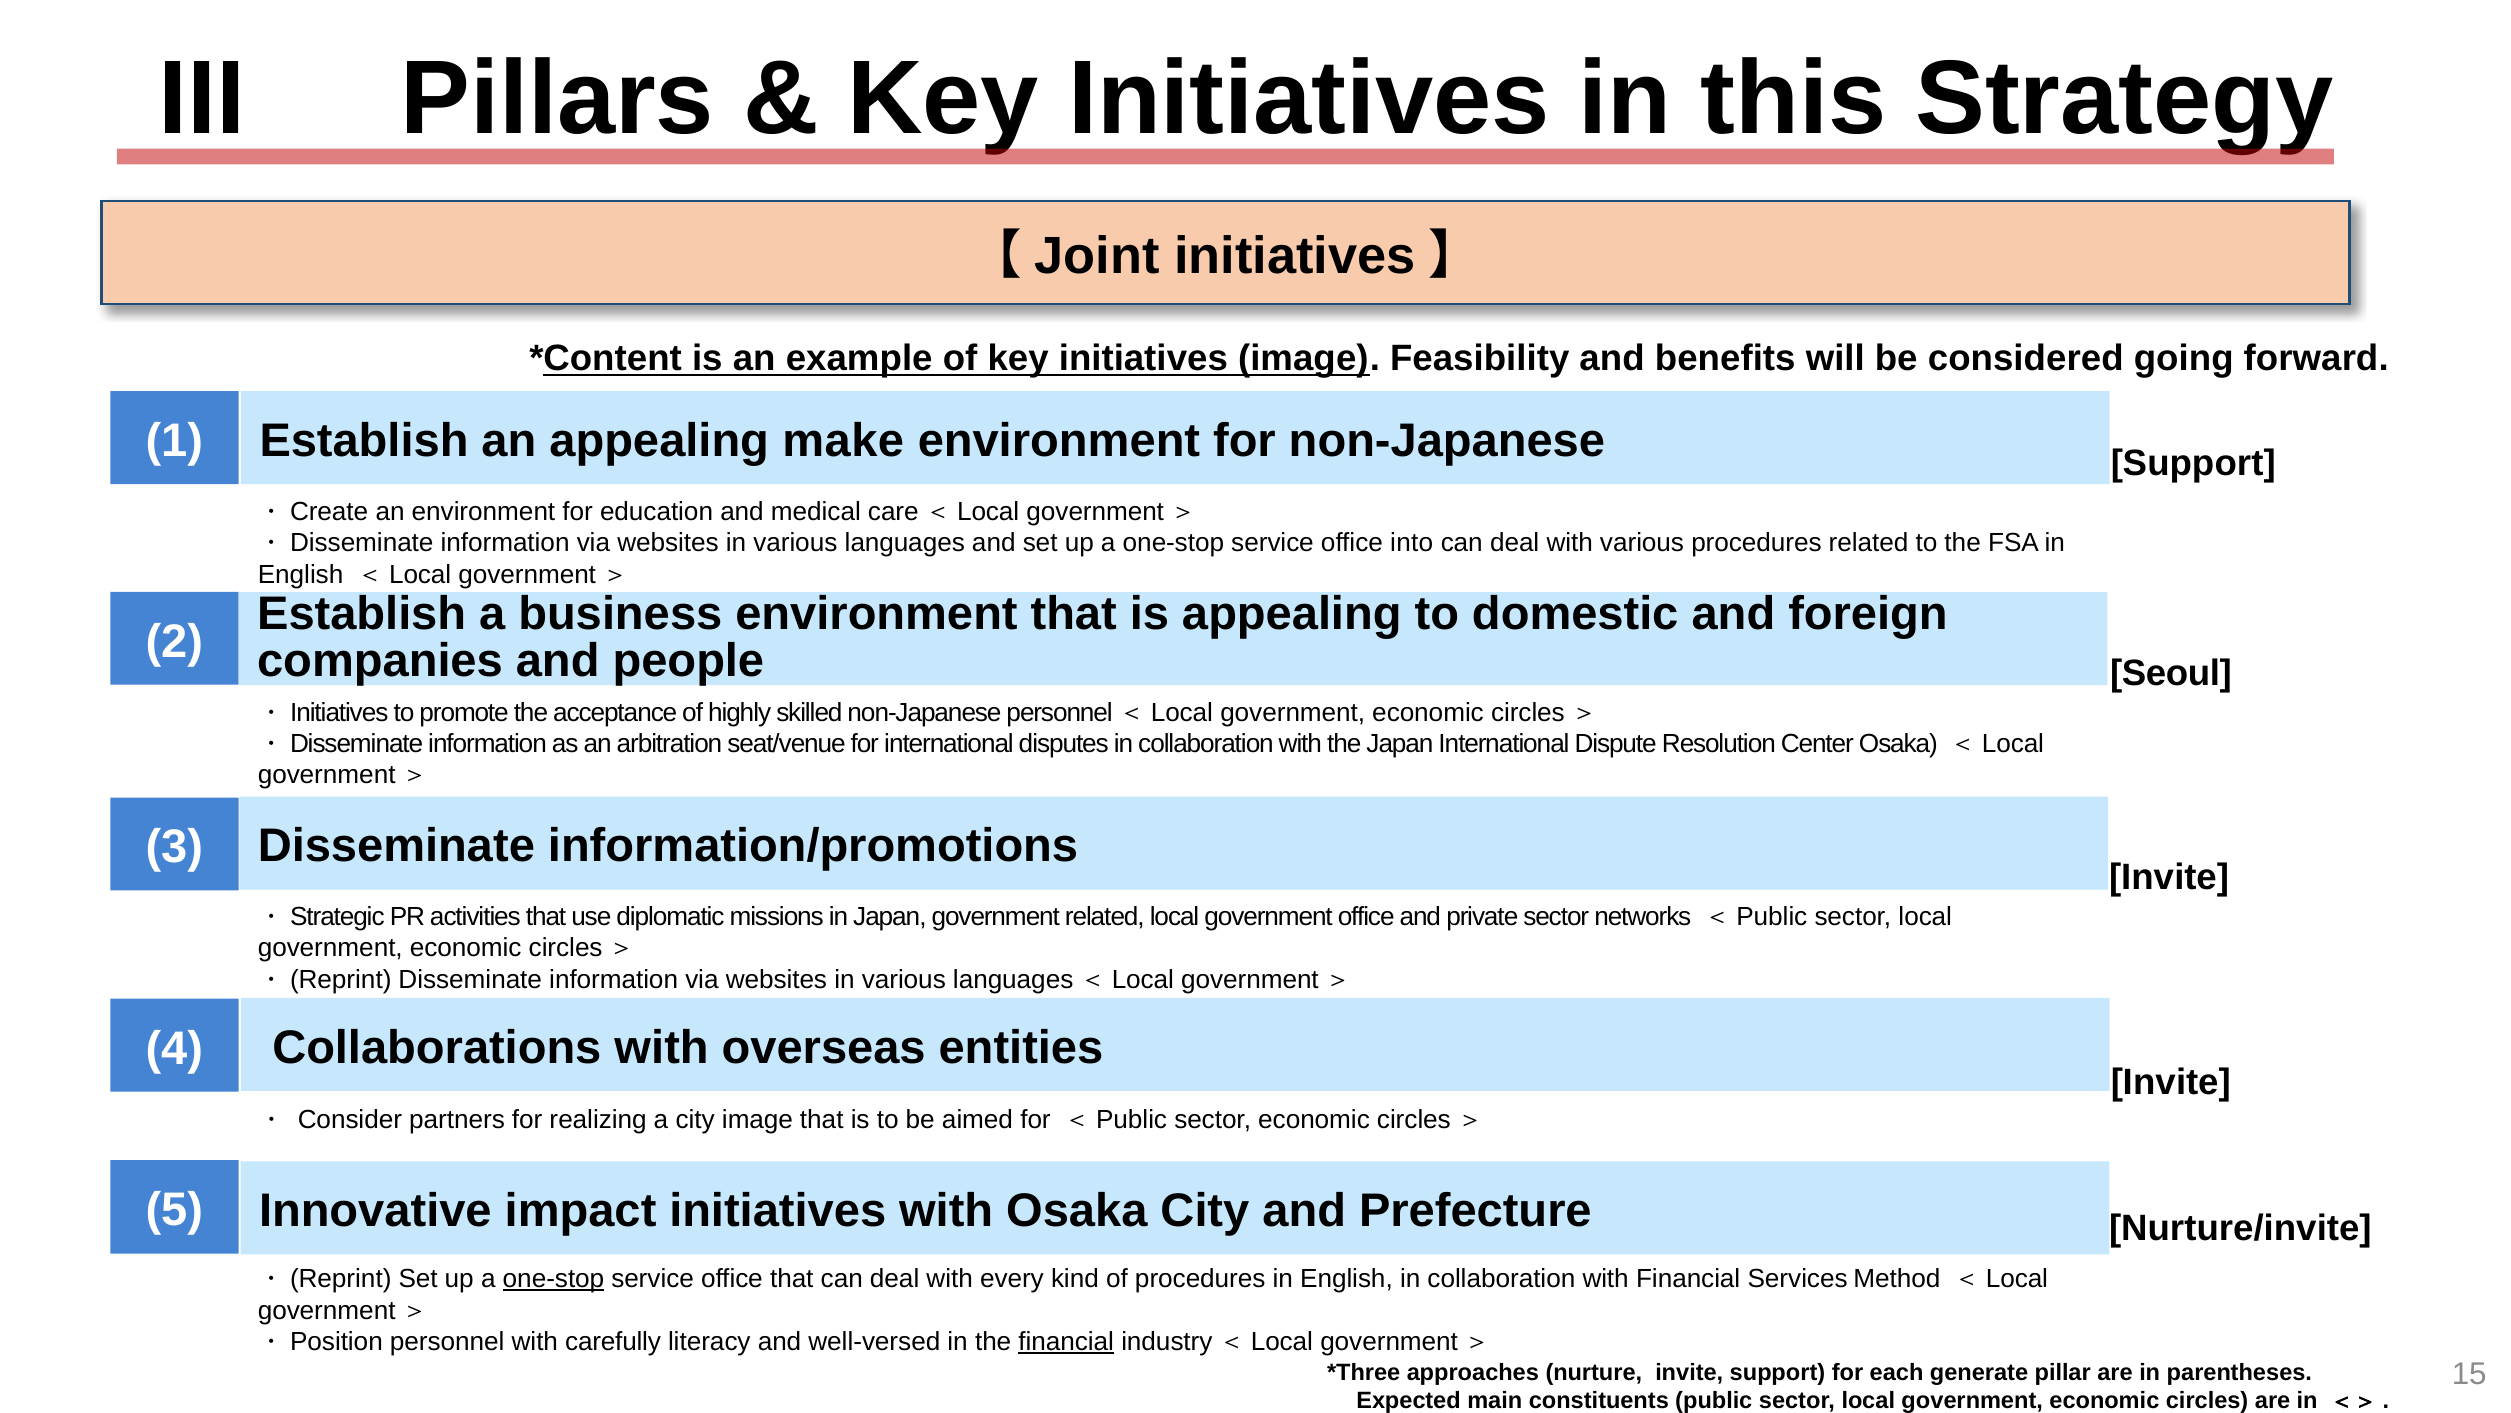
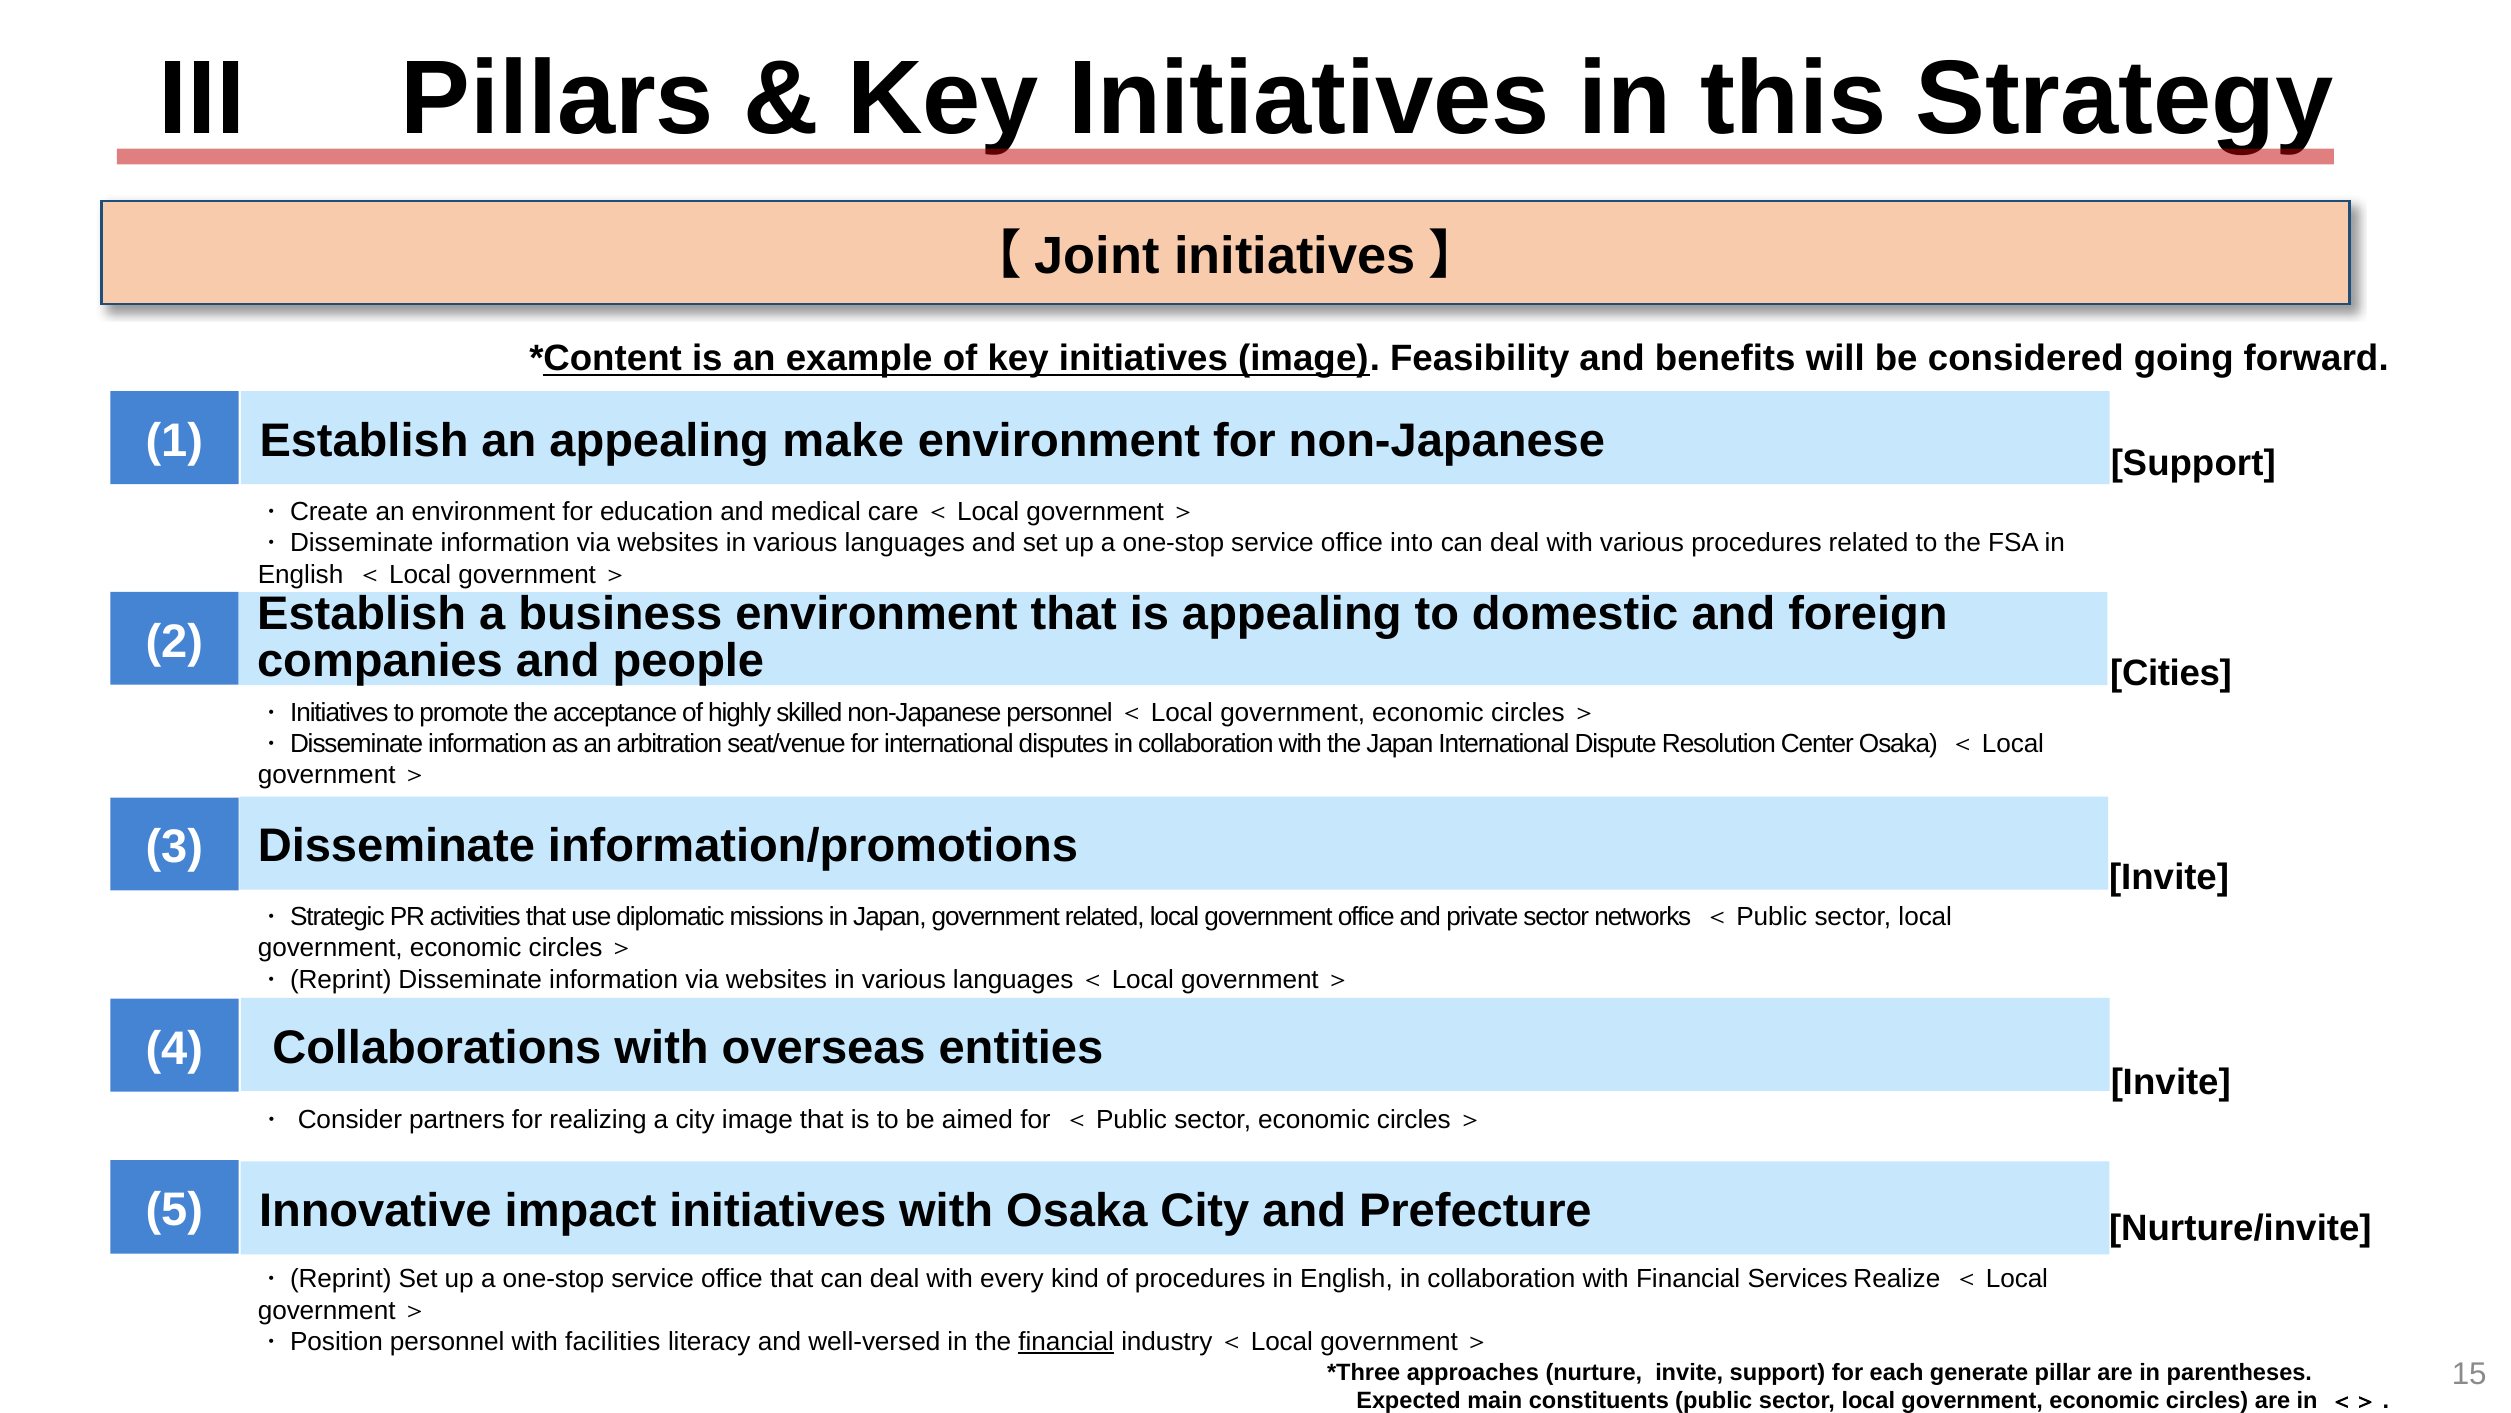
Seoul: Seoul -> Cities (2171, 673)
one-stop underline: present -> none (554, 1278)
Method: Method -> Realize (1897, 1278)
carefully: carefully -> facilities (613, 1341)
